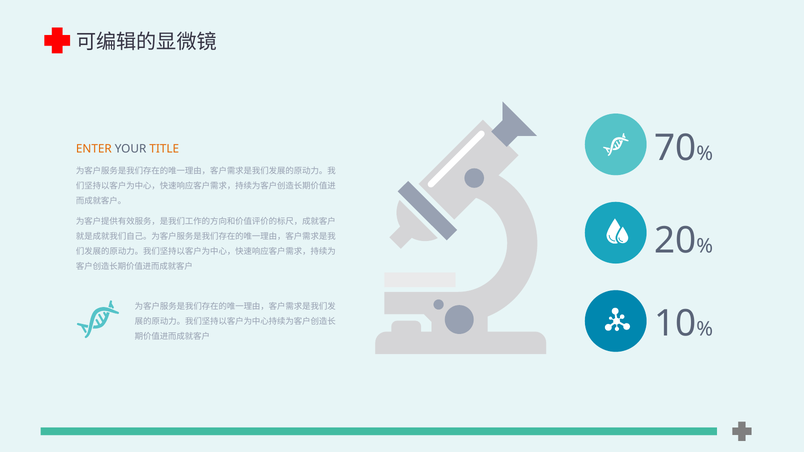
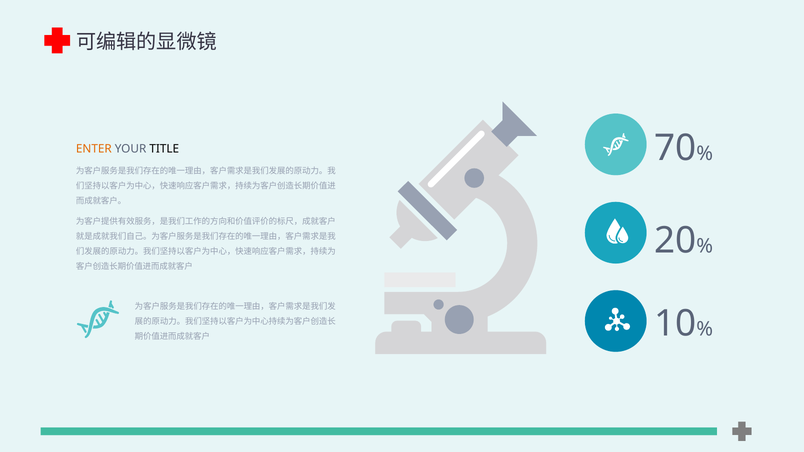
TITLE colour: orange -> black (164, 149)
